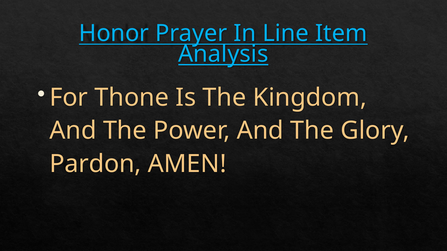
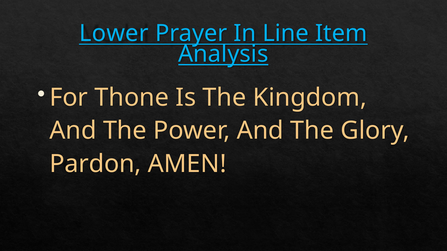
Honor: Honor -> Lower (114, 33)
